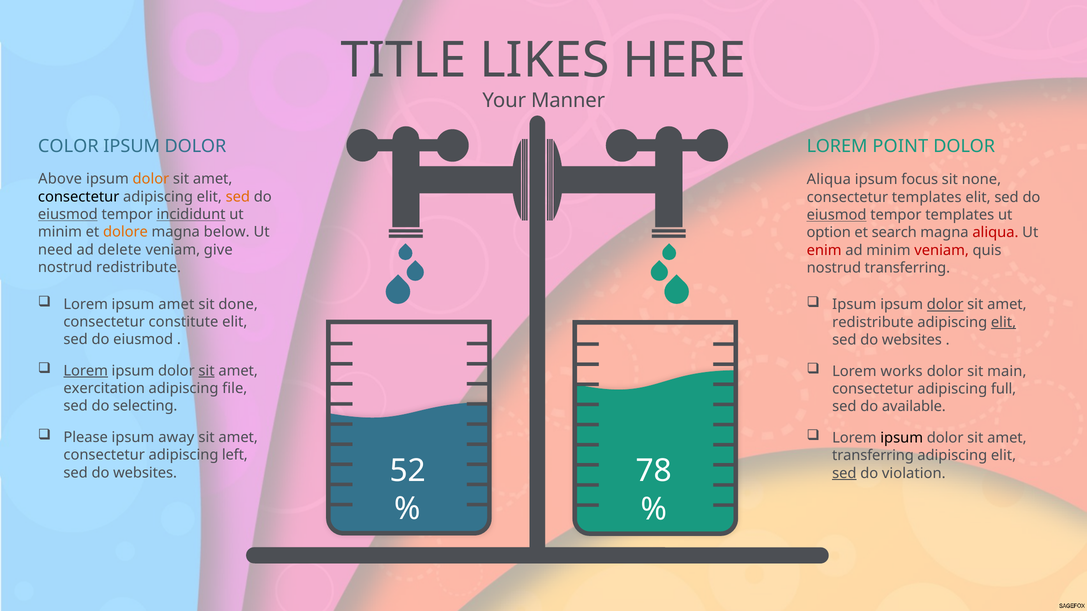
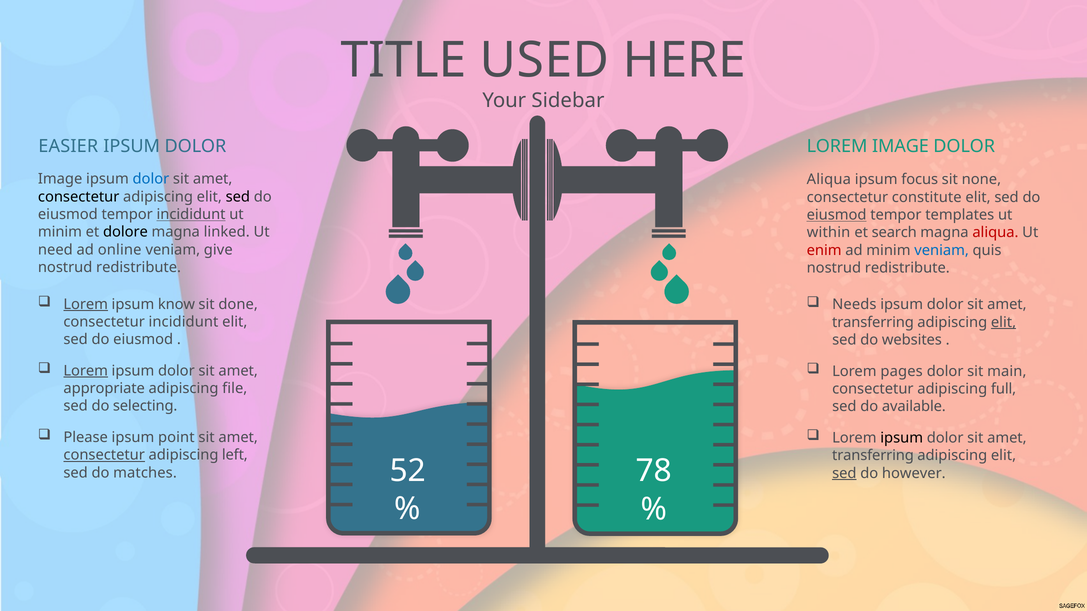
LIKES: LIKES -> USED (544, 60)
Manner: Manner -> Sidebar (568, 100)
COLOR: COLOR -> EASIER (68, 146)
LOREM POINT: POINT -> IMAGE (900, 147)
Above: Above -> Image (60, 179)
dolor colour: orange -> blue (151, 179)
sed colour: orange -> black (238, 197)
consectetur templates: templates -> constitute (927, 197)
eiusmod underline: present -> none (68, 215)
dolore colour: orange -> black (125, 232)
below: below -> linked (227, 232)
option: option -> within (829, 233)
delete: delete -> online (120, 250)
veniam colour: red -> blue (942, 250)
transferring: transferring -> redistribute (907, 268)
Lorem underline: none -> present (86, 304)
ipsum amet: amet -> know (176, 304)
Ipsum: Ipsum -> Needs (854, 305)
dolor underline: present -> none (945, 305)
consectetur constitute: constitute -> incididunt (183, 322)
redistribute: redistribute -> transferring (873, 322)
sit underline: present -> none (207, 371)
works: works -> pages (902, 371)
exercitation: exercitation -> appropriate (104, 389)
away: away -> point (176, 438)
consectetur underline: none -> present (104, 455)
websites: websites -> matches (145, 473)
violation: violation -> however (914, 473)
